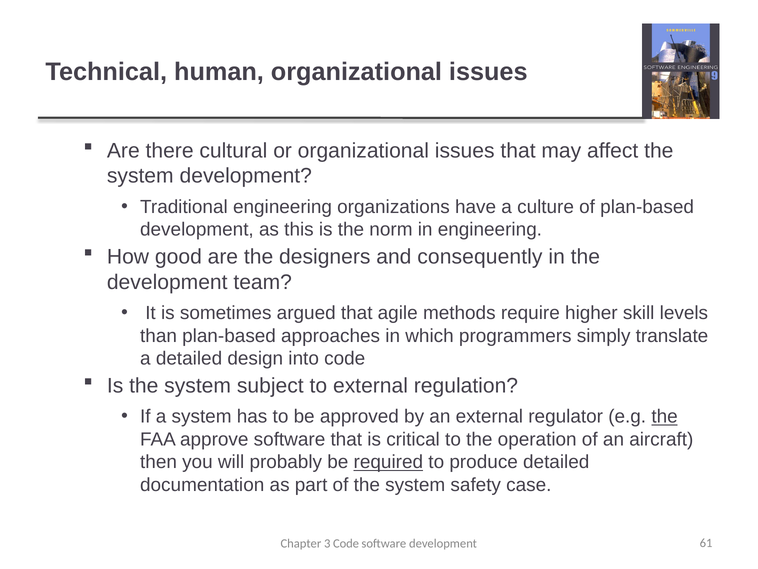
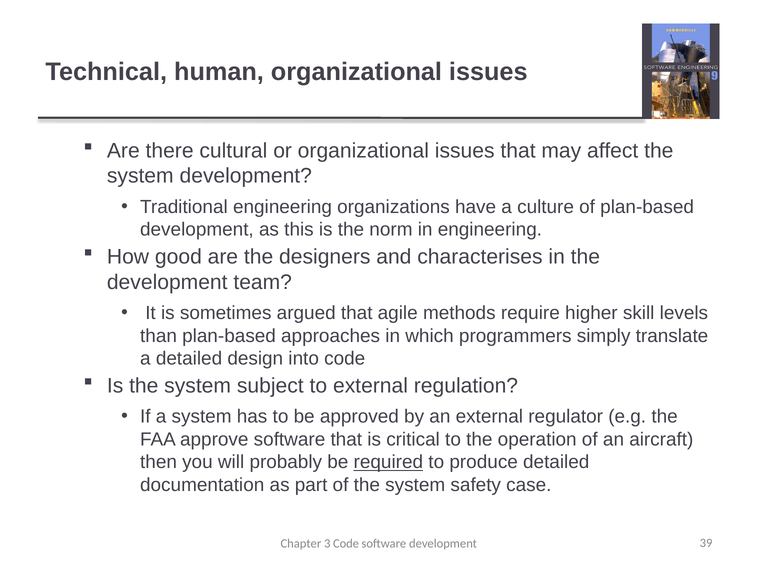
consequently: consequently -> characterises (480, 257)
the underline: present -> none (665, 416)
61: 61 -> 39 (706, 543)
